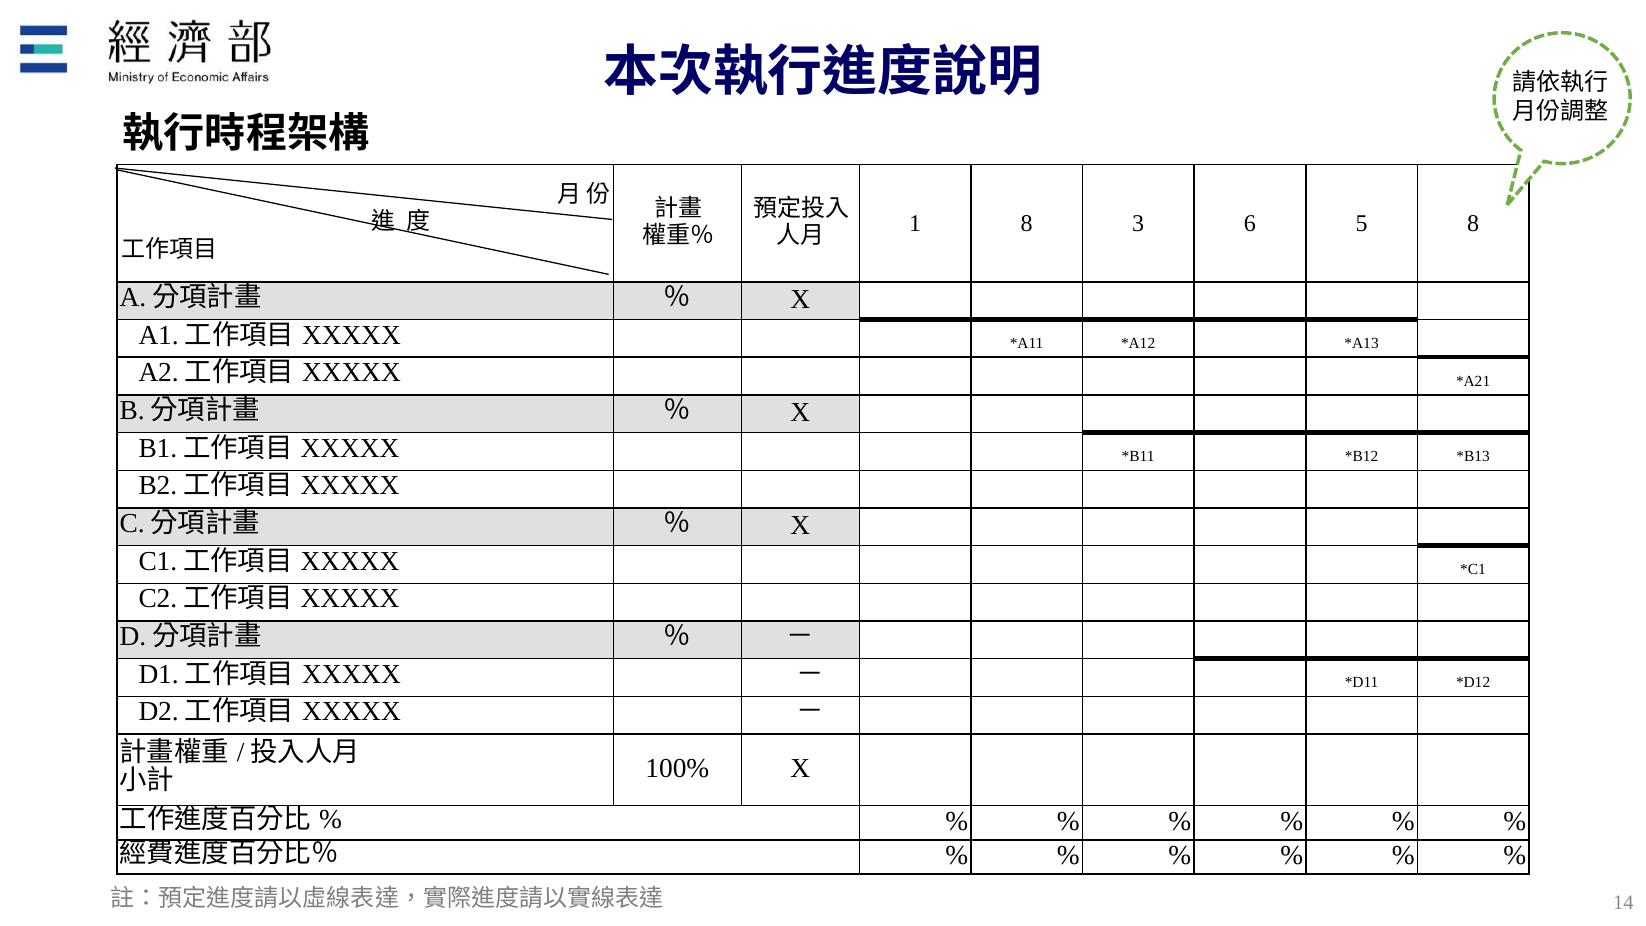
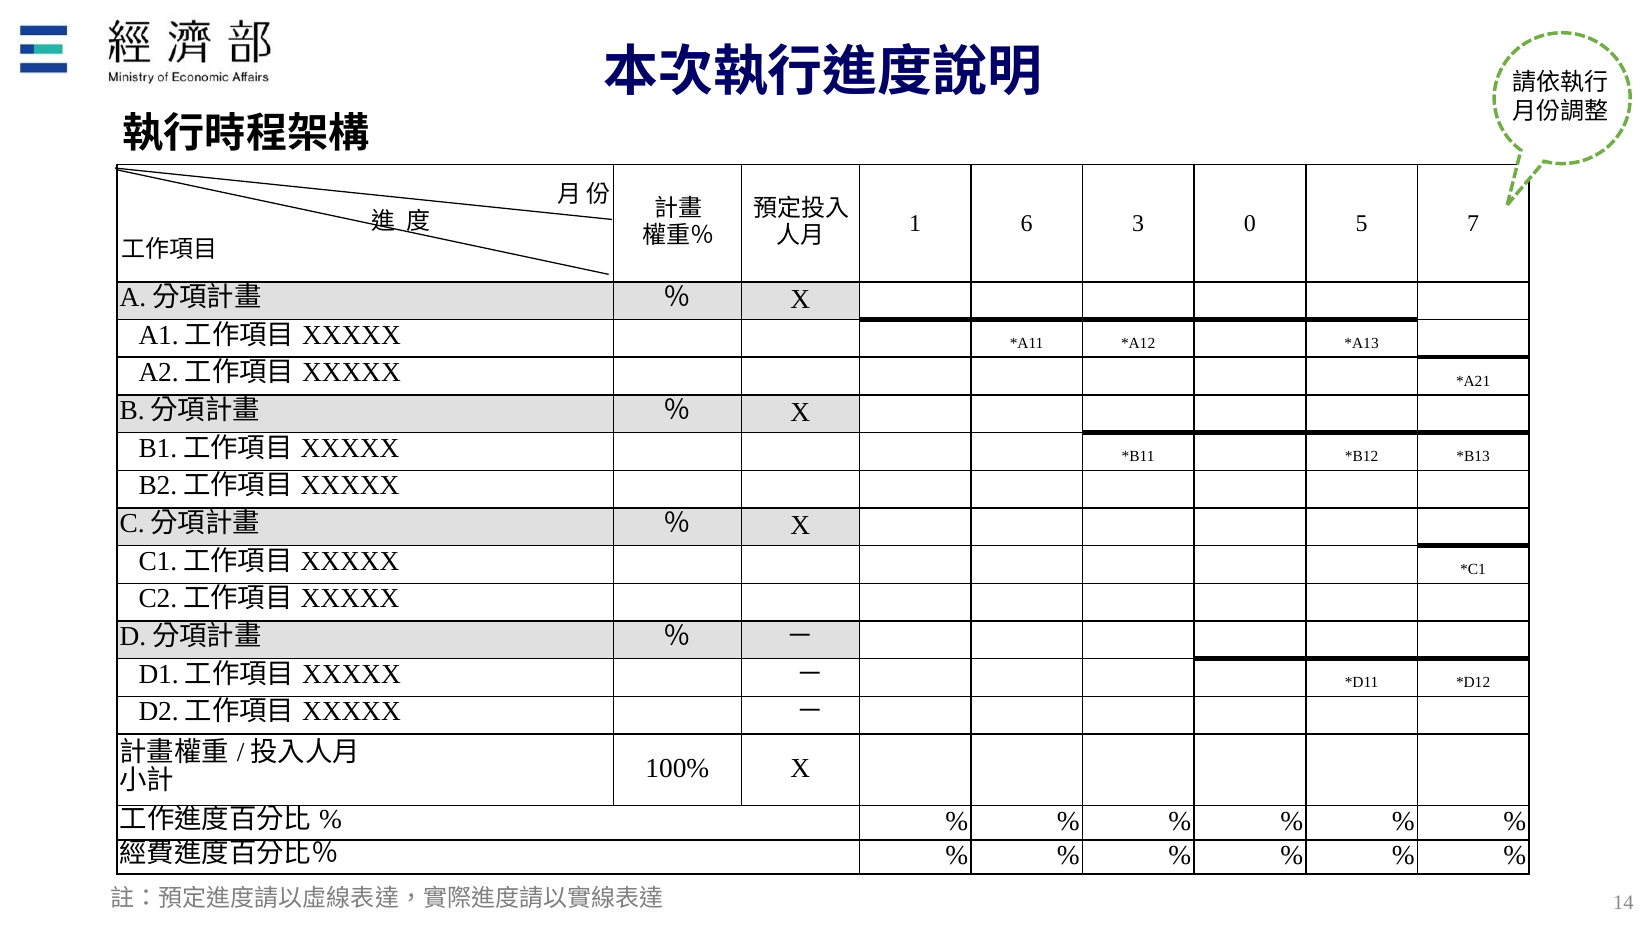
1 8: 8 -> 6 (1027, 224)
6: 6 -> 0 (1250, 224)
5 8: 8 -> 7 (1473, 224)
